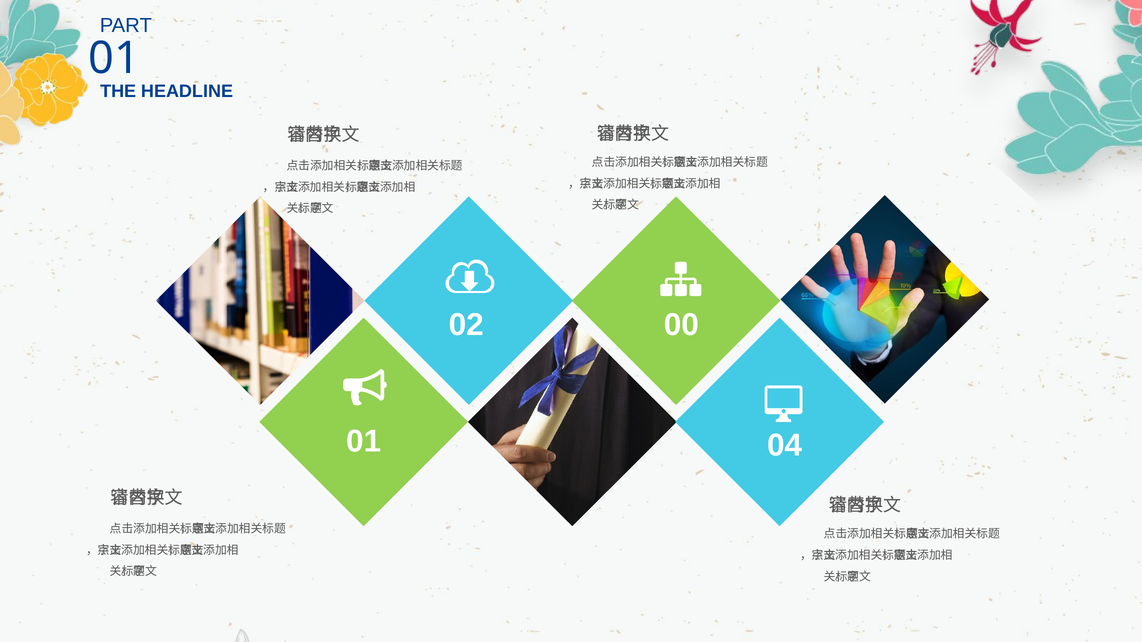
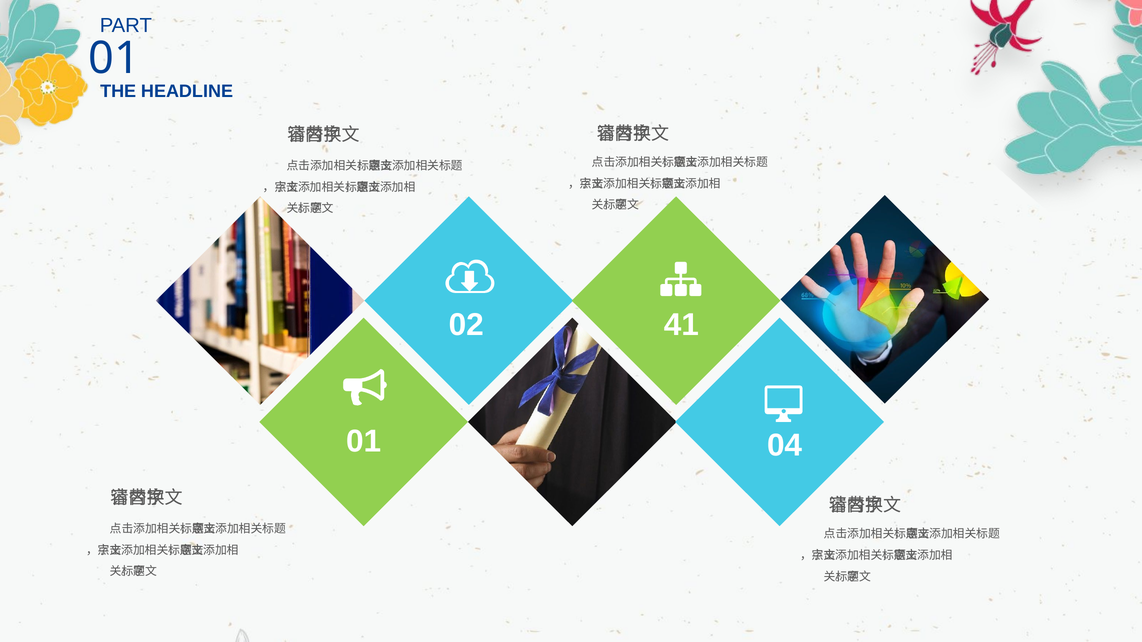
00: 00 -> 41 (681, 325)
